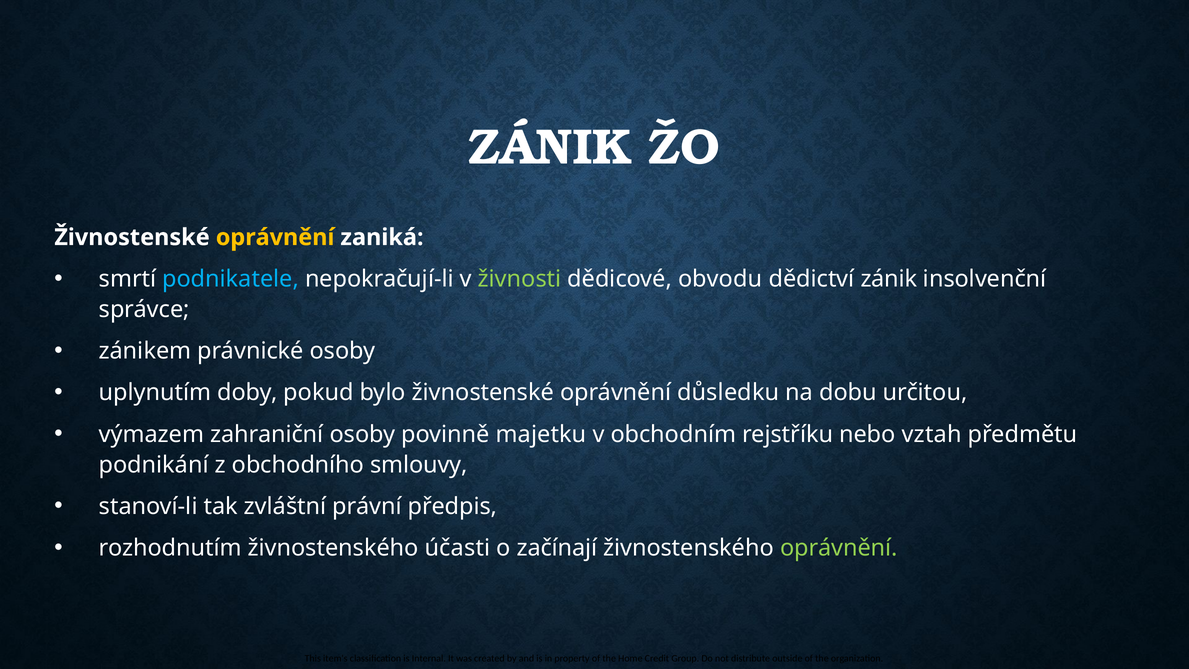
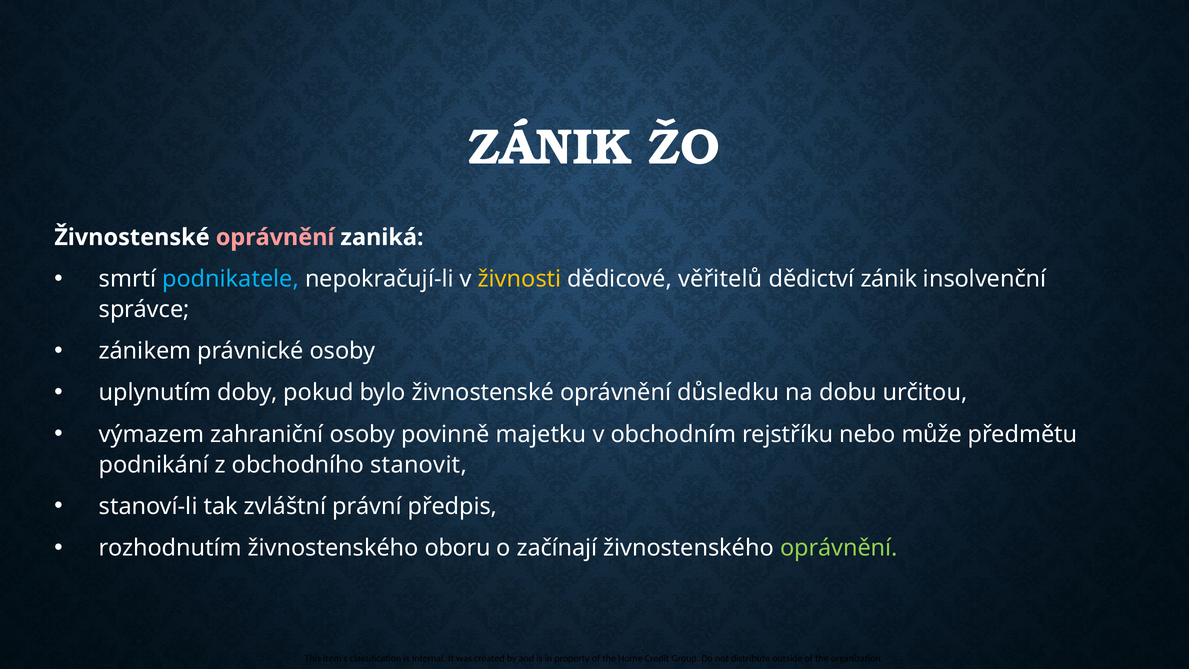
oprávnění colour: yellow -> pink (275, 237)
živnosti colour: light green -> yellow (520, 279)
obvodu: obvodu -> věřitelů (720, 279)
vztah: vztah -> může (932, 434)
smlouvy: smlouvy -> stanovit (419, 465)
účasti: účasti -> oboru (458, 548)
